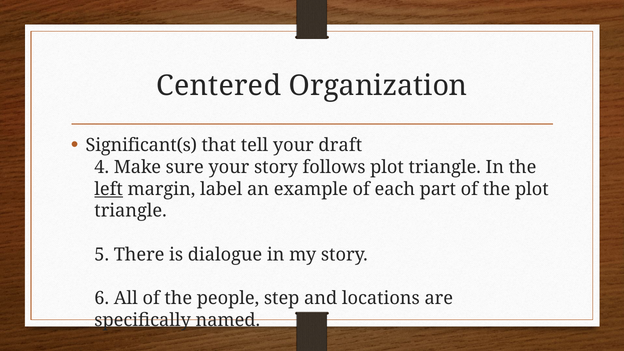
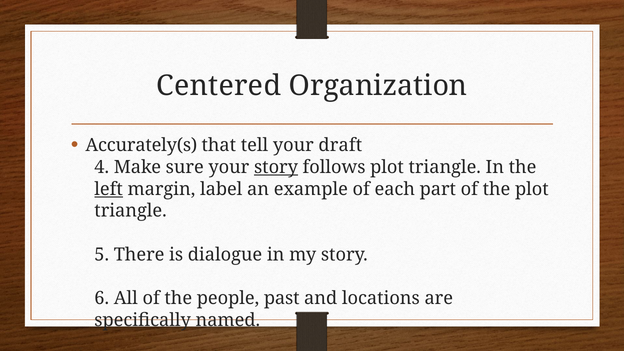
Significant(s: Significant(s -> Accurately(s (141, 145)
story underline: none -> present (276, 167)
step: step -> past (282, 298)
